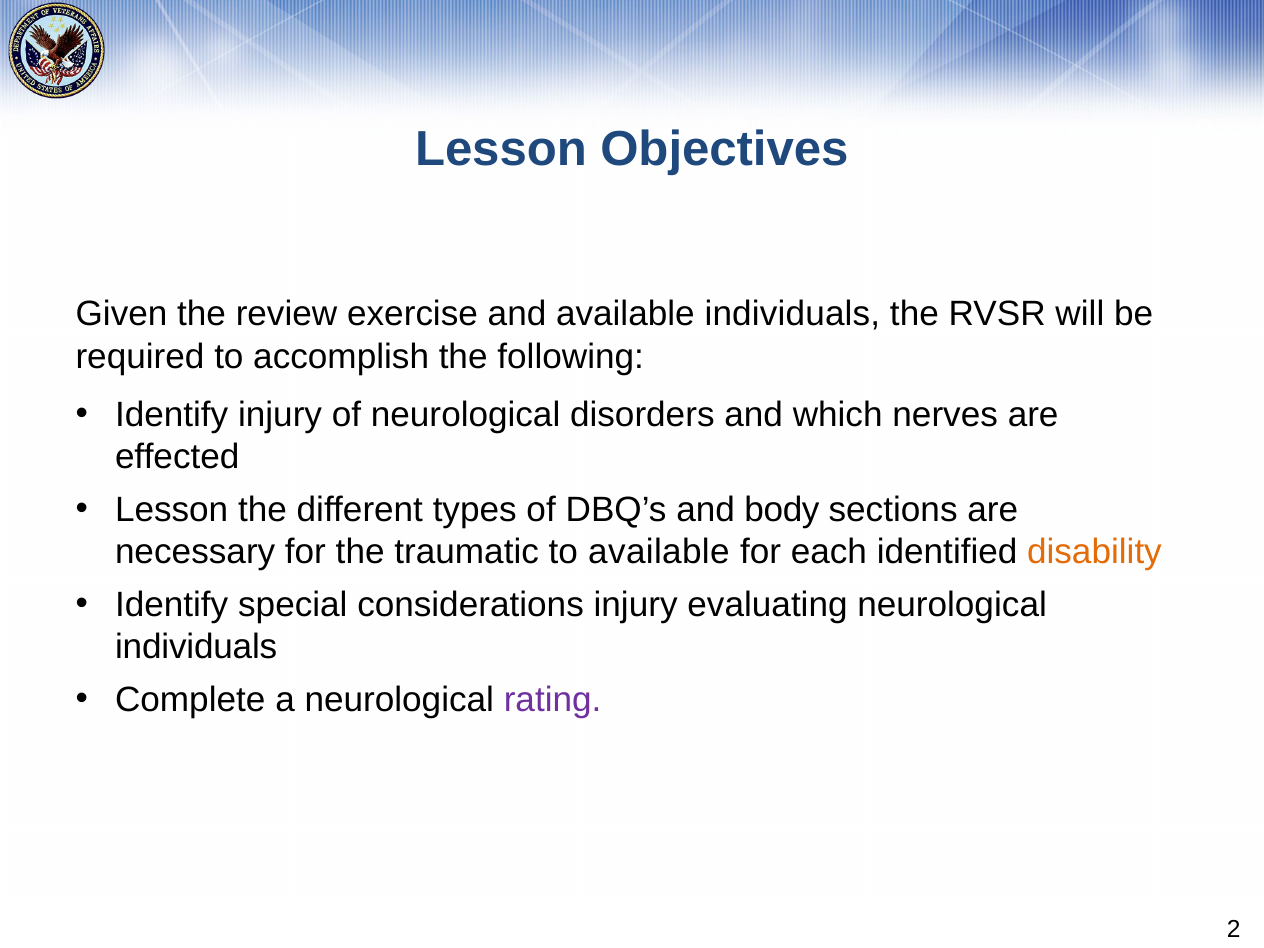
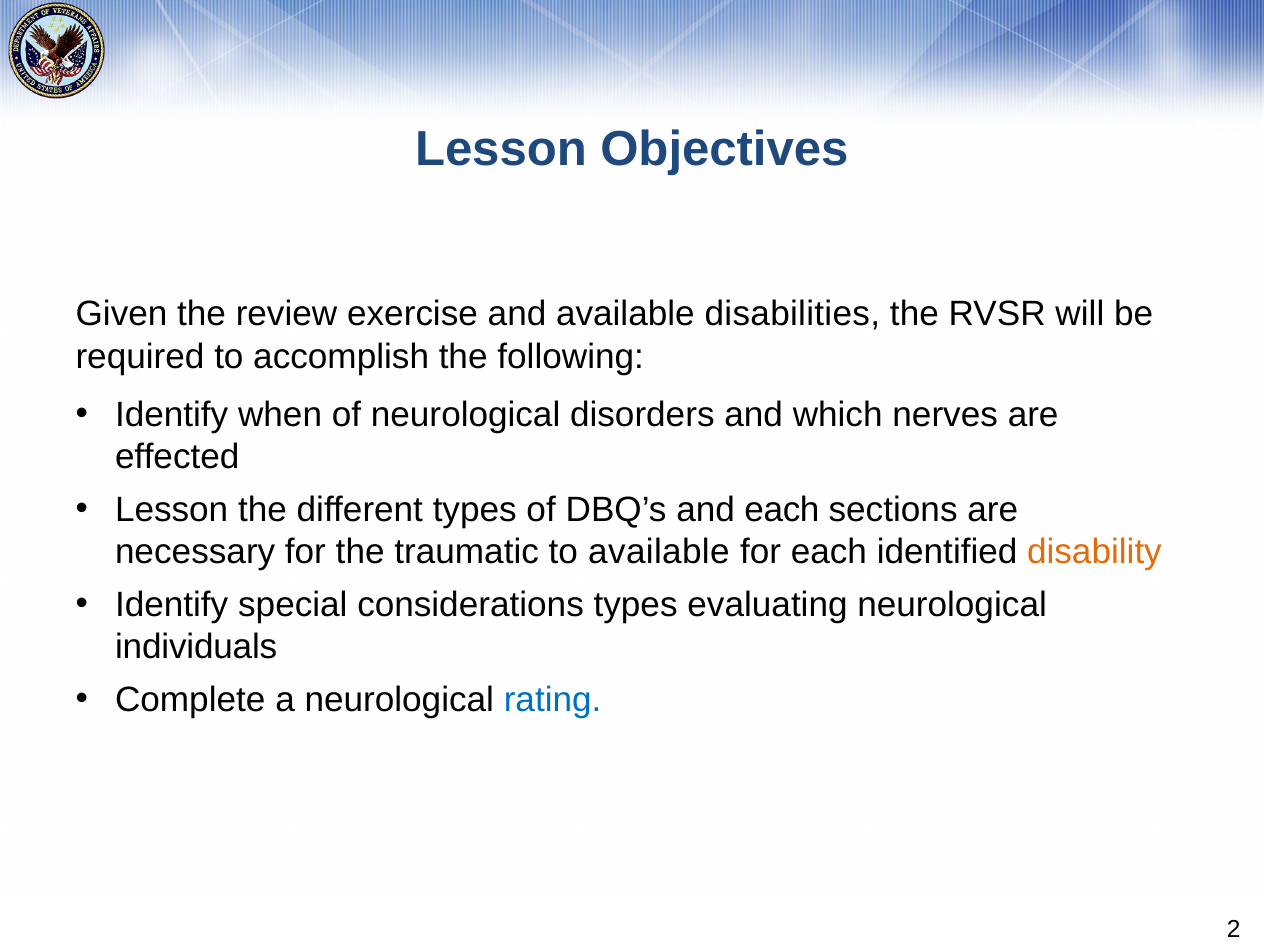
available individuals: individuals -> disabilities (792, 314)
Identify injury: injury -> when (280, 415)
and body: body -> each (782, 510)
considerations injury: injury -> types (636, 605)
rating colour: purple -> blue (553, 700)
